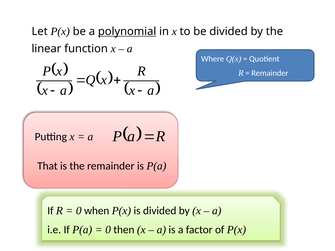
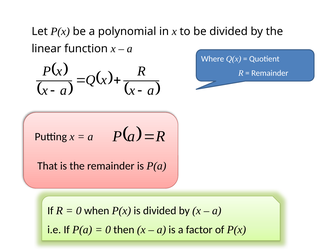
polynomial underline: present -> none (127, 31)
